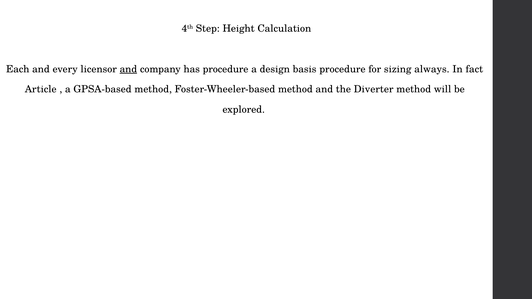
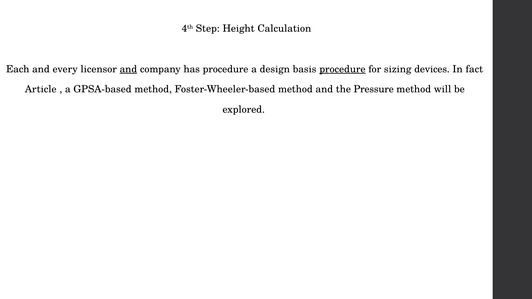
procedure underline: none -> present (342, 69)
always: always -> devices (432, 69)
Diverter: Diverter -> Pressure (374, 89)
